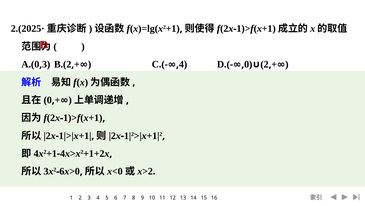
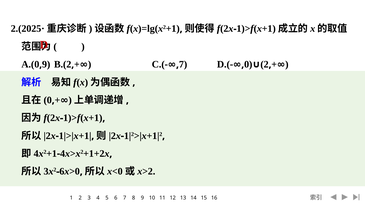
3: 3 -> 9 (46, 64)
4: 4 -> 7 (183, 64)
